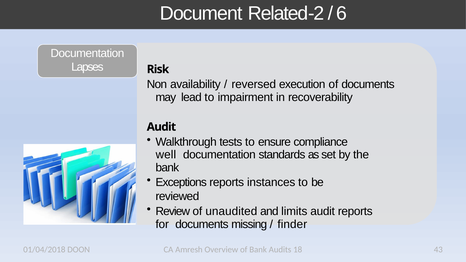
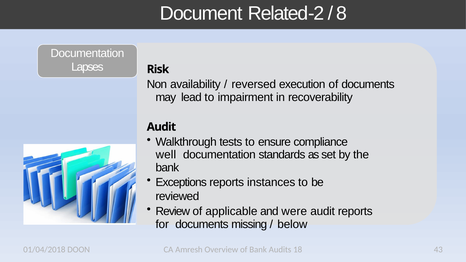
6: 6 -> 8 (342, 14)
unaudited: unaudited -> applicable (231, 211)
limits: limits -> were (294, 211)
finder: finder -> below (292, 224)
